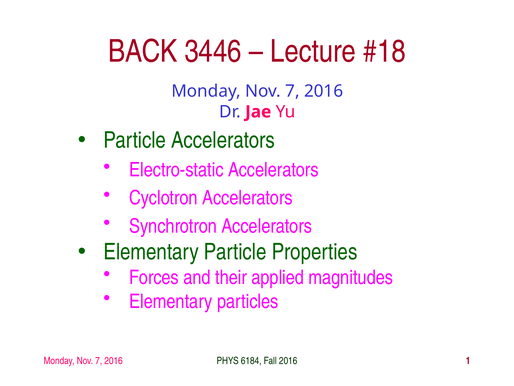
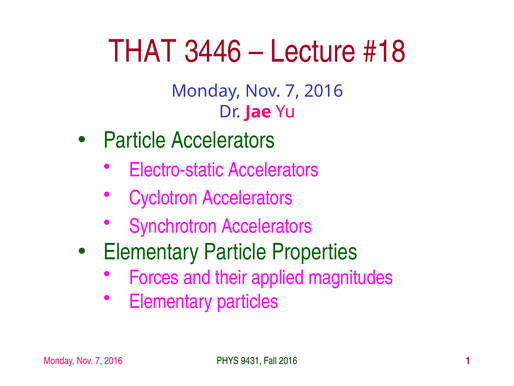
BACK: BACK -> THAT (143, 51)
6184: 6184 -> 9431 (251, 361)
